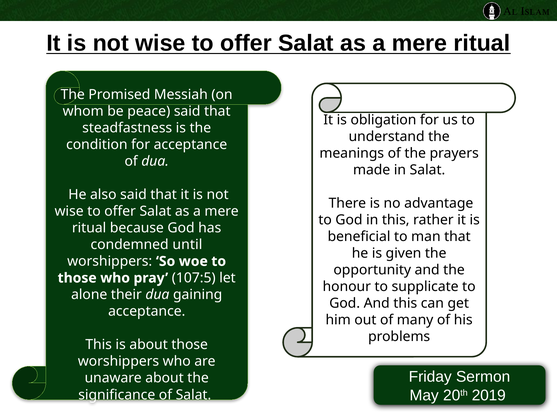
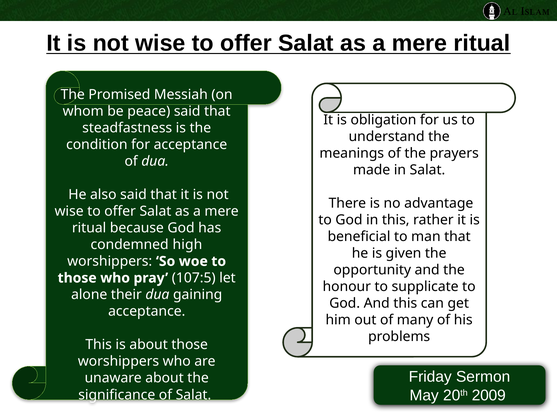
until: until -> high (187, 245)
2019: 2019 -> 2009 (489, 396)
